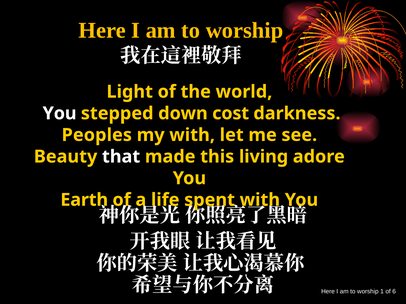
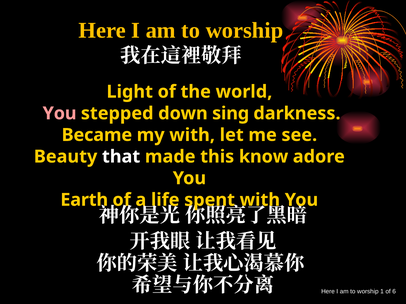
You colour: white -> pink (60, 114)
cost: cost -> sing (231, 114)
Peoples: Peoples -> Became (97, 135)
living: living -> know (264, 157)
